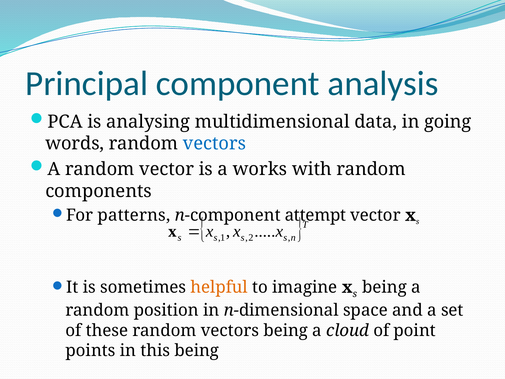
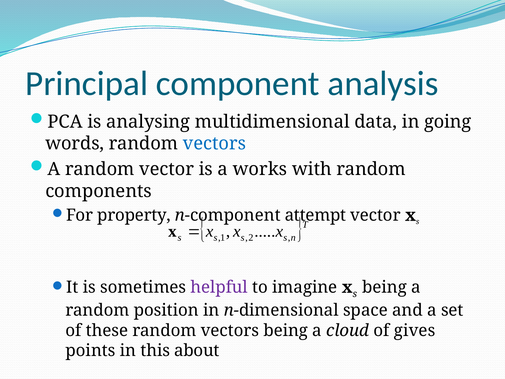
patterns: patterns -> property (134, 215)
helpful colour: orange -> purple (219, 287)
point: point -> gives (415, 330)
this being: being -> about (197, 350)
